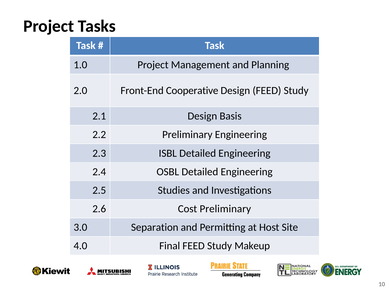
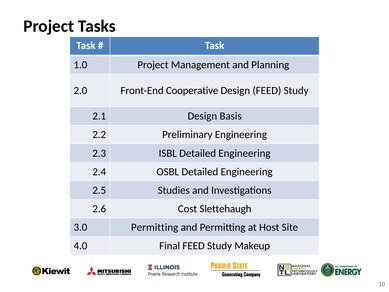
Cost Preliminary: Preliminary -> Slettehaugh (225, 209)
3.0 Separation: Separation -> Permitting (155, 227)
